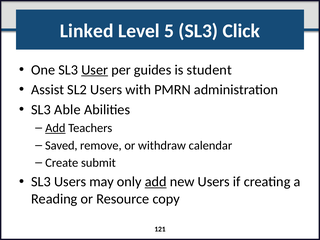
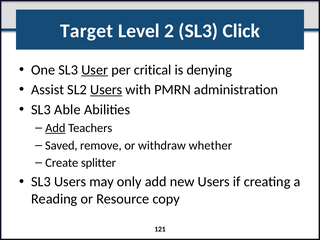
Linked: Linked -> Target (87, 31)
5: 5 -> 2 (169, 31)
guides: guides -> critical (153, 70)
student: student -> denying (209, 70)
Users underline: none -> present (106, 90)
calendar: calendar -> whether (210, 145)
submit: submit -> splitter (98, 163)
add underline: present -> none (156, 182)
